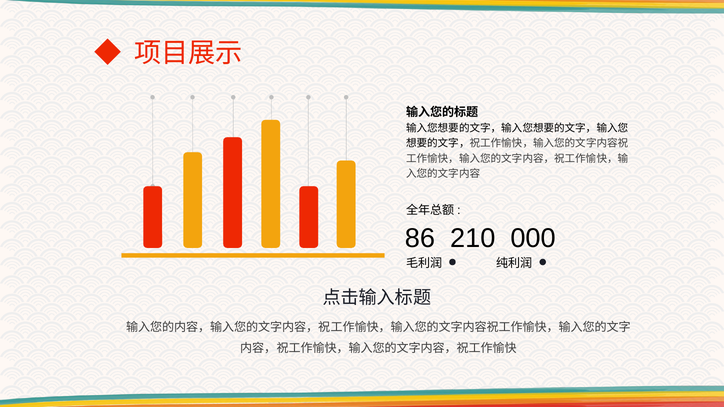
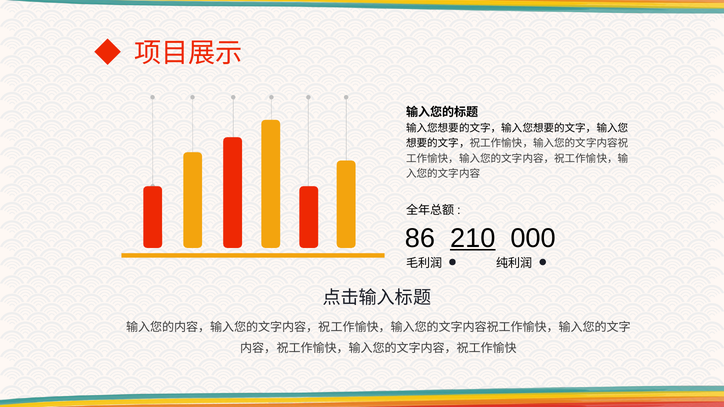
210 underline: none -> present (473, 238)
